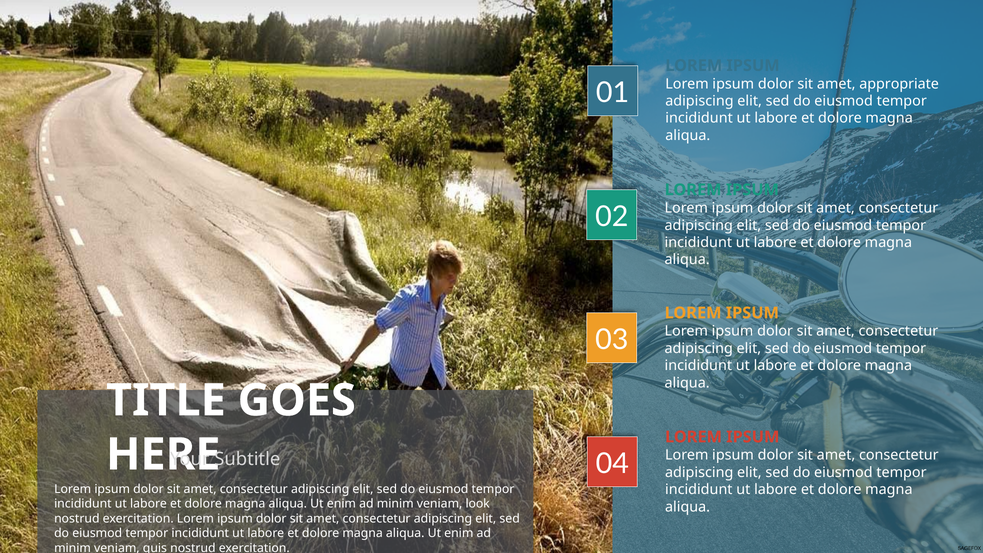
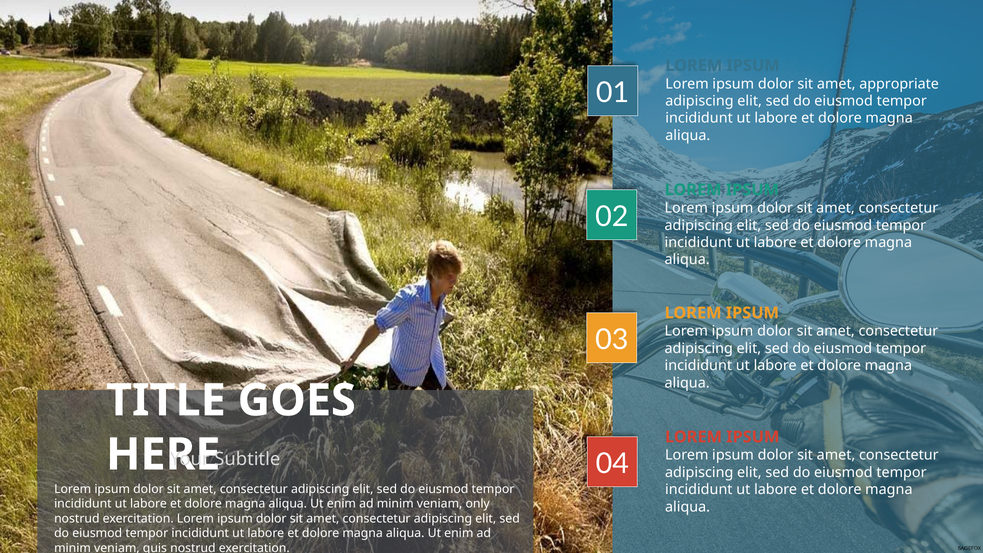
look: look -> only (478, 504)
